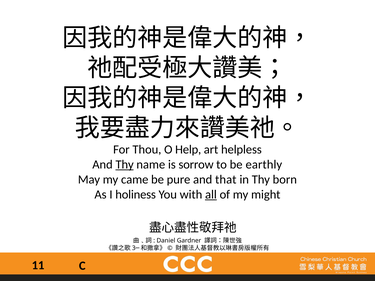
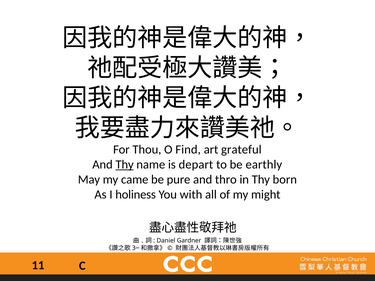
Help: Help -> Find (188, 150)
helpless: helpless -> grateful (241, 150)
sorrow: sorrow -> depart (196, 165)
that: that -> thro (226, 180)
all underline: present -> none (211, 195)
